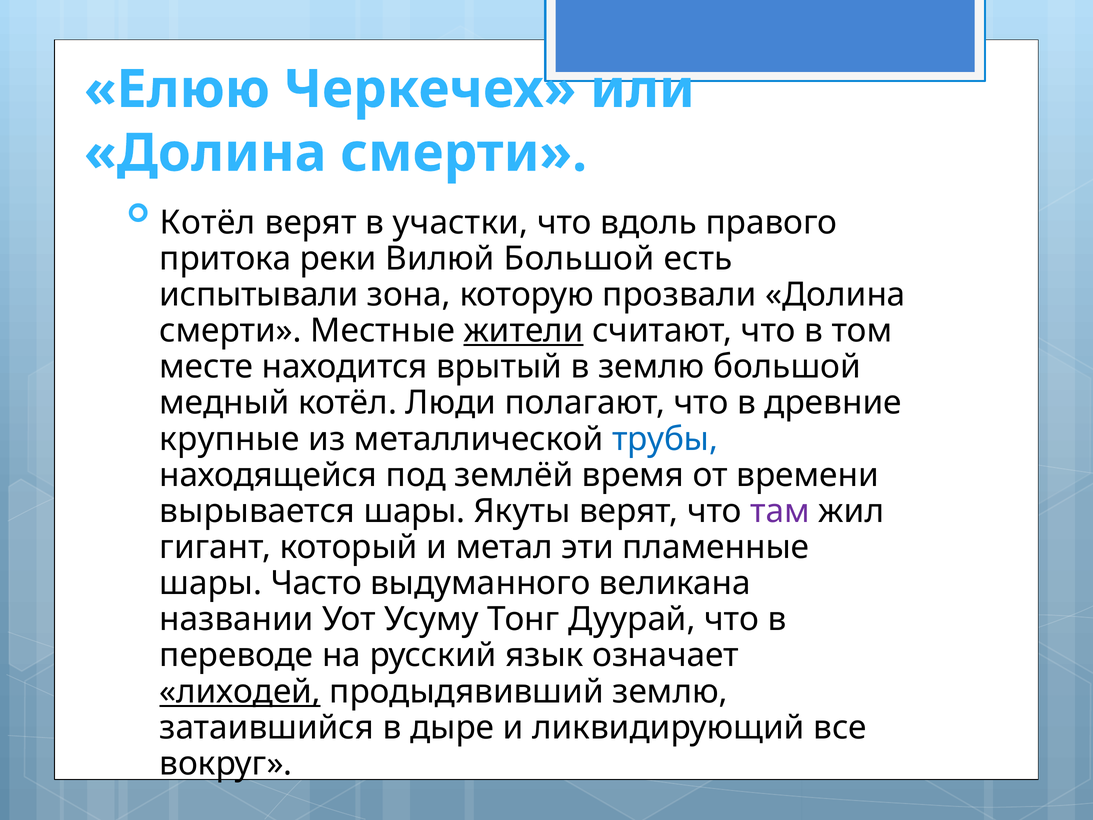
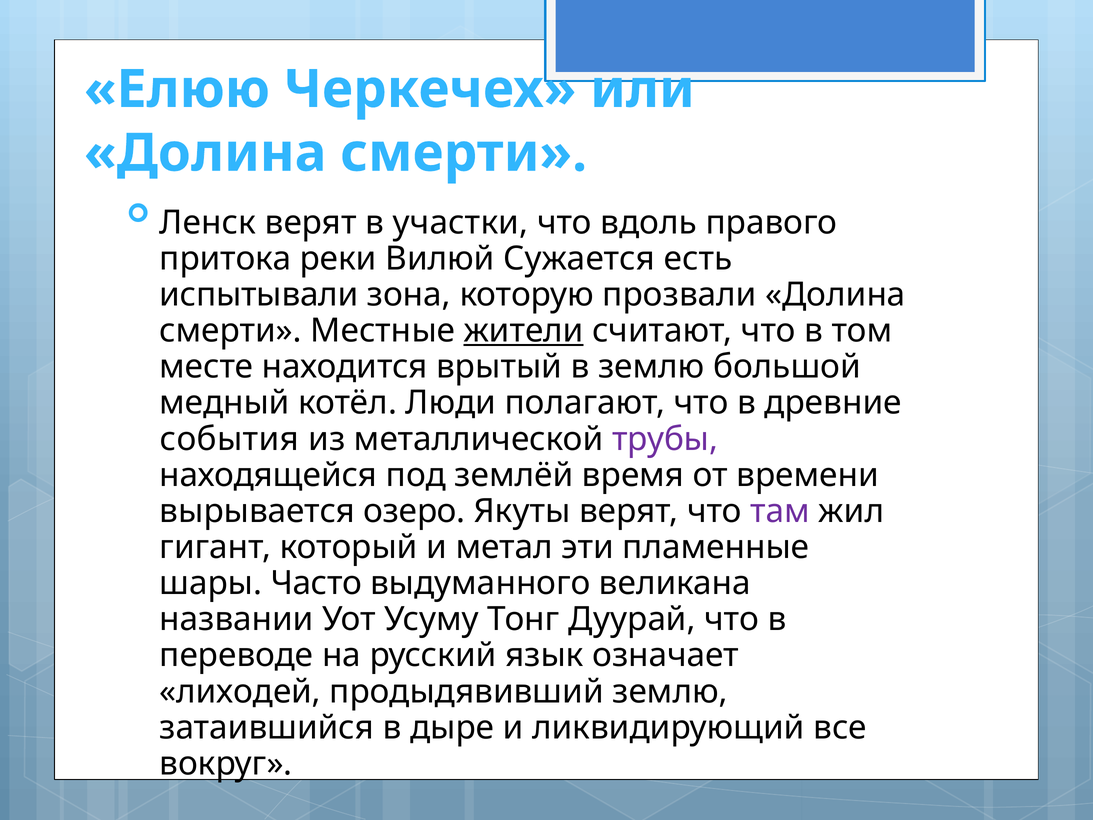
Котёл: Котёл -> Ленск (208, 223)
Вилюй Большой: Большой -> Сужается (579, 259)
крупные: крупные -> события (229, 439)
трубы colour: blue -> purple (665, 439)
вырывается шары: шары -> озеро (414, 511)
лиходей underline: present -> none (240, 691)
